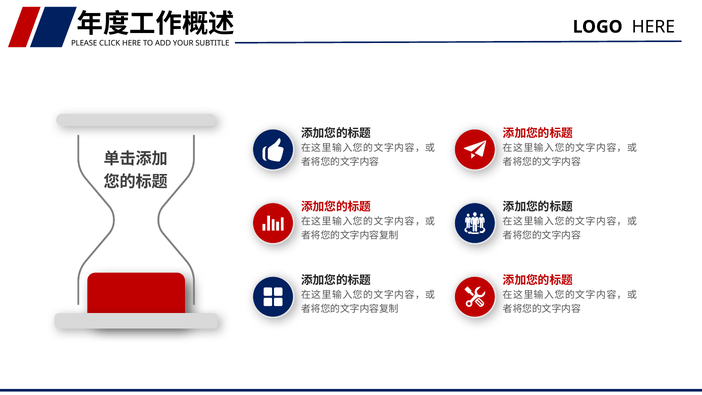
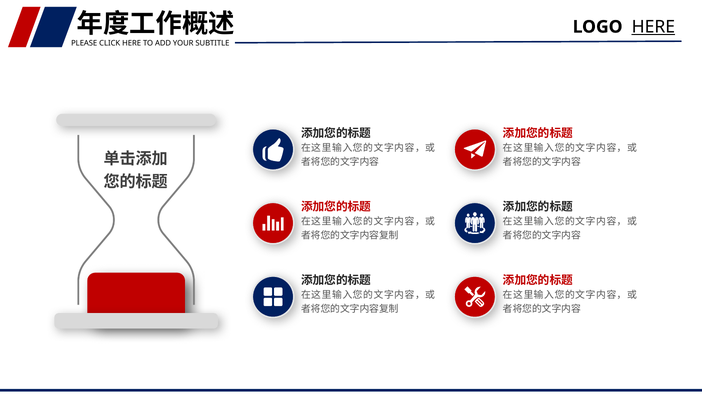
HERE underline: none -> present (653, 27)
